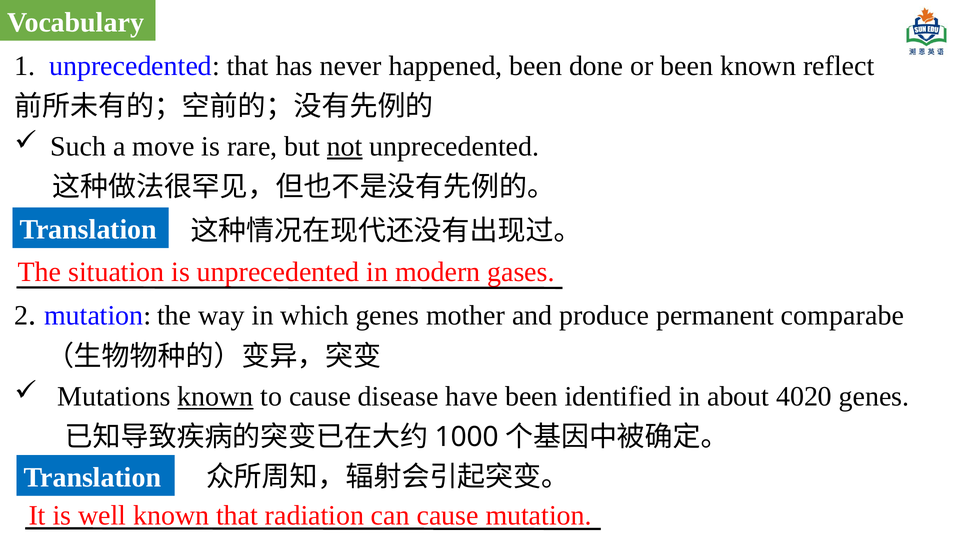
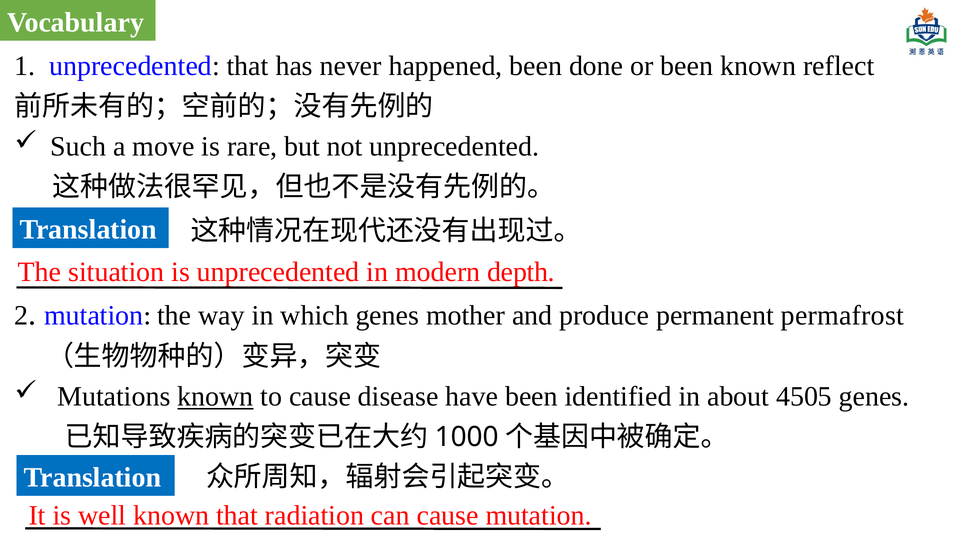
not underline: present -> none (345, 146)
gases: gases -> depth (521, 272)
comparabe: comparabe -> permafrost (842, 315)
4020: 4020 -> 4505 (804, 396)
